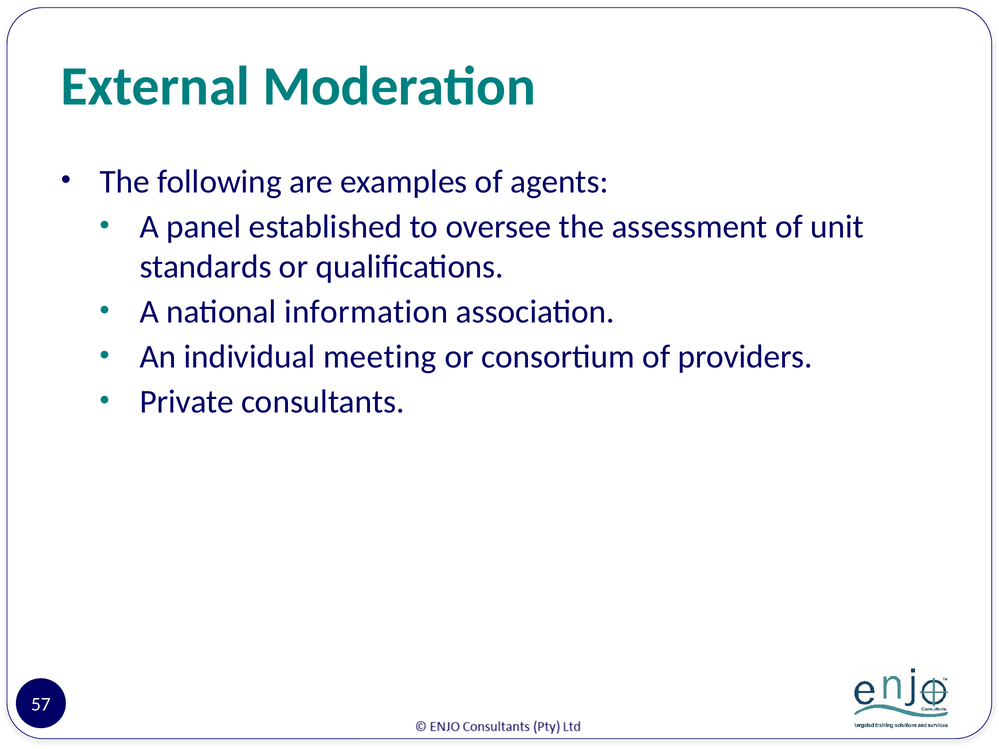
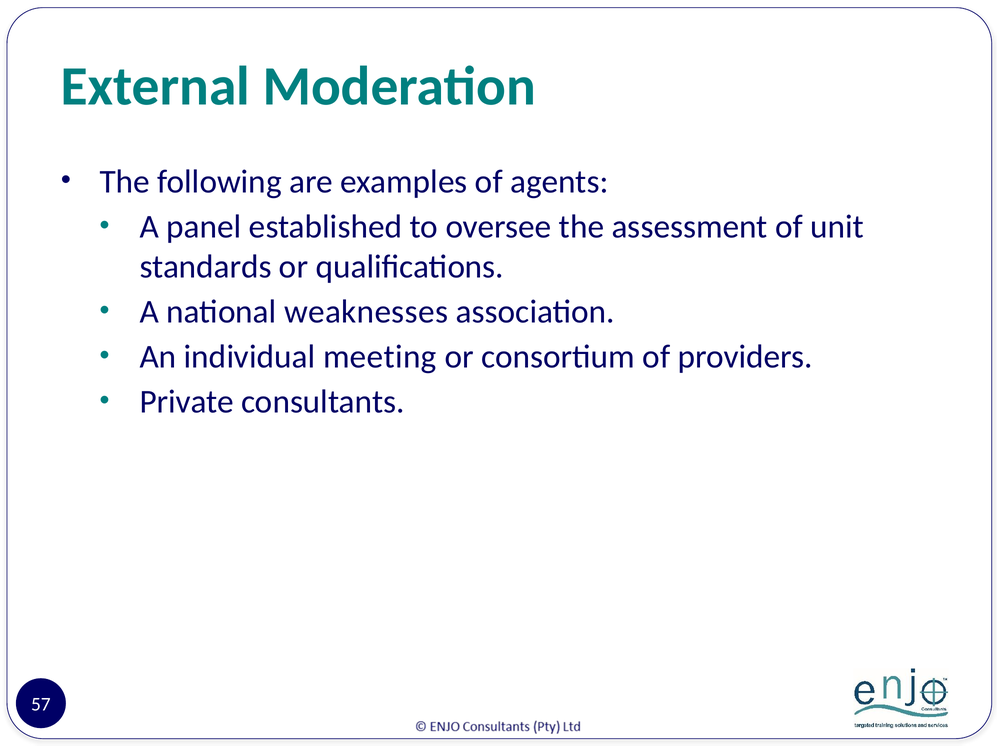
information: information -> weaknesses (366, 312)
